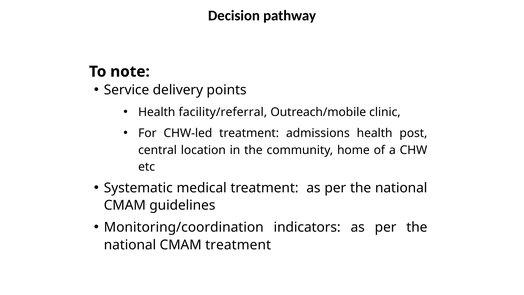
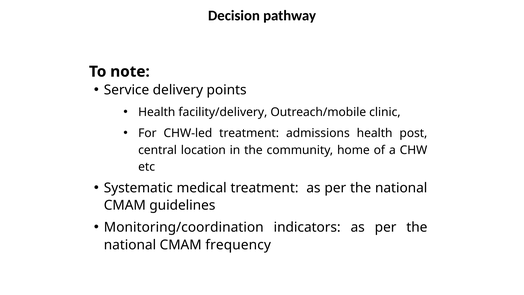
facility/referral: facility/referral -> facility/delivery (223, 112)
CMAM treatment: treatment -> frequency (238, 245)
